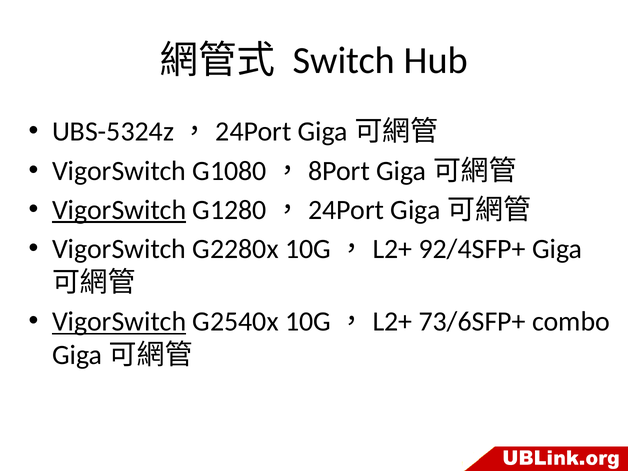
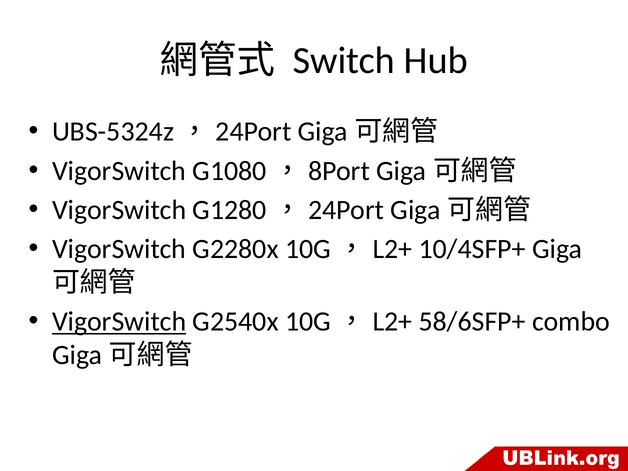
VigorSwitch underline: present -> none (119, 210)
92/4SFP+: 92/4SFP+ -> 10/4SFP+ (472, 249)
73/6SFP+: 73/6SFP+ -> 58/6SFP+ (472, 322)
